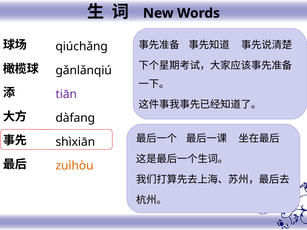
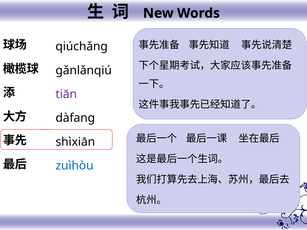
zuìhòu colour: orange -> blue (75, 166)
